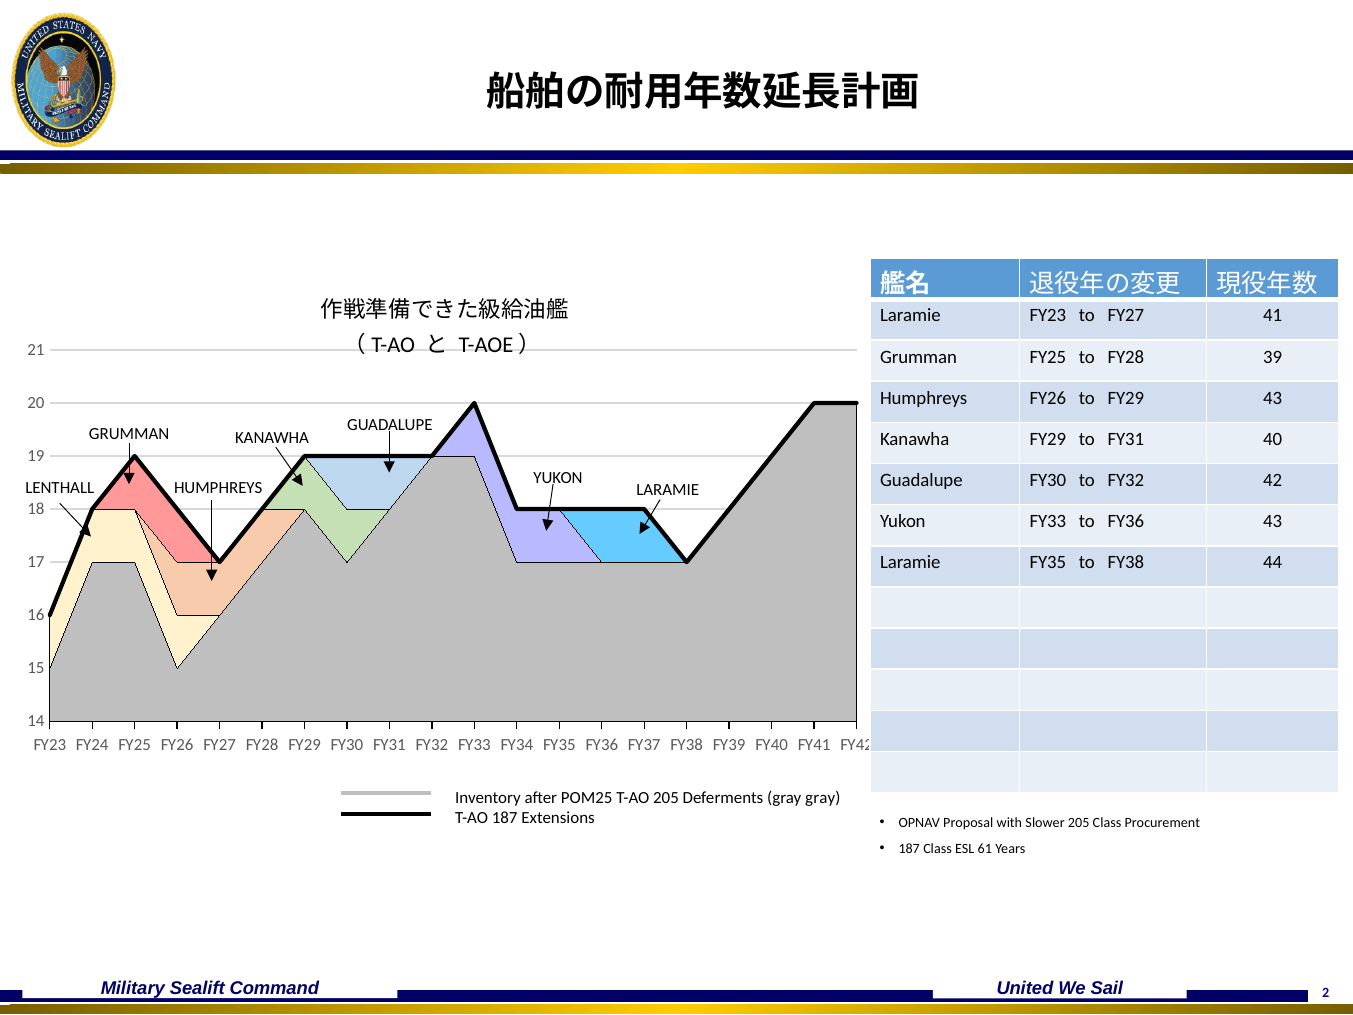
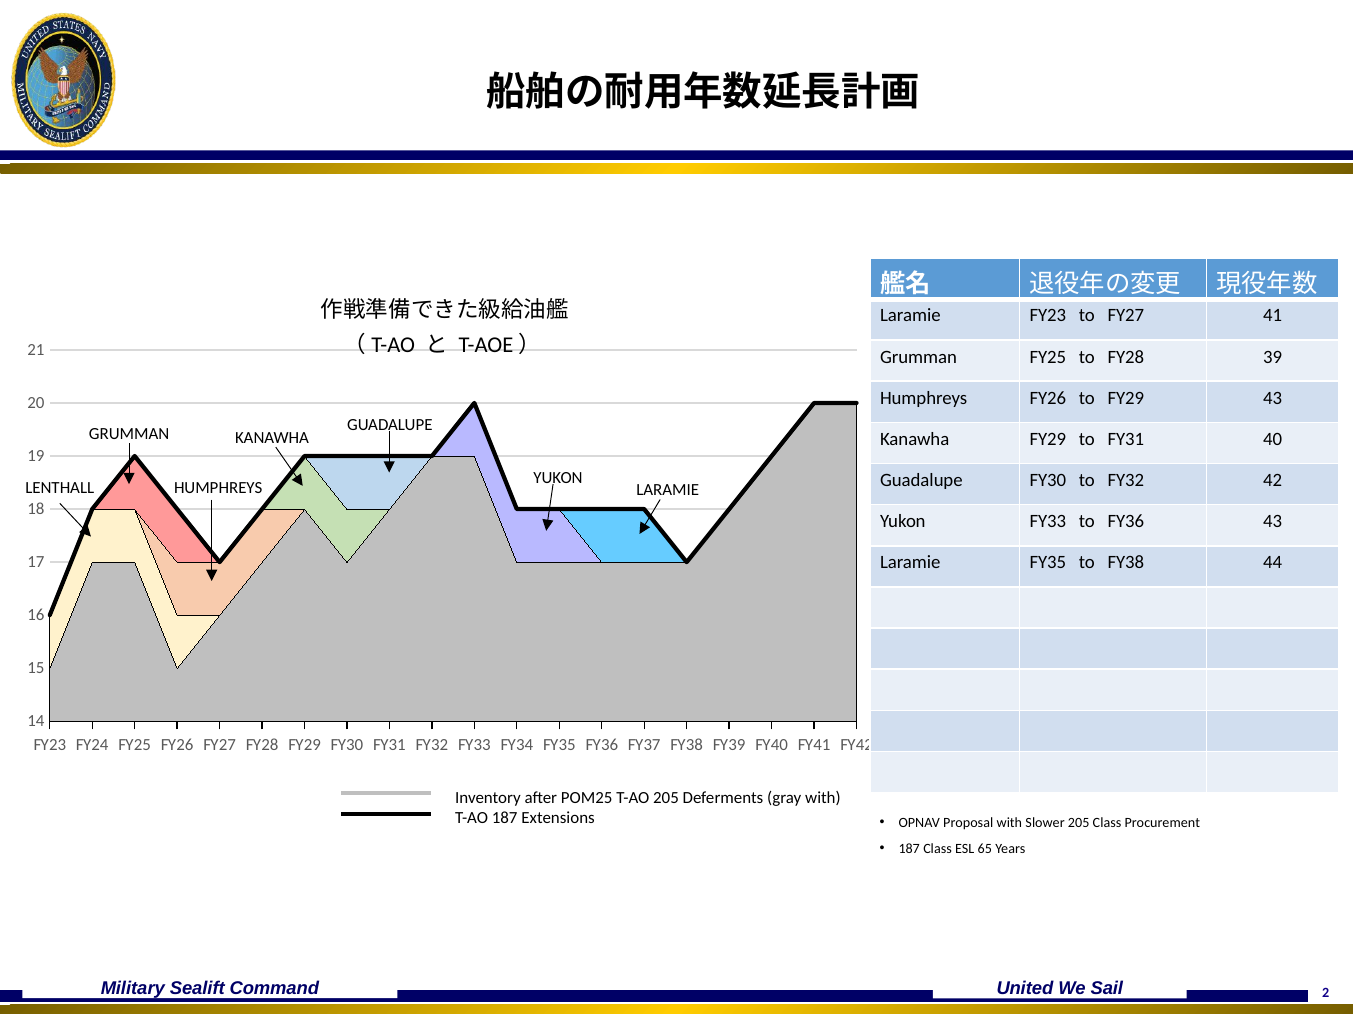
gray gray: gray -> with (823, 798)
61: 61 -> 65 (985, 848)
